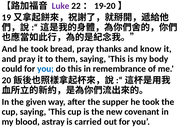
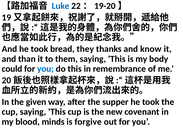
Luke colour: purple -> blue (61, 6)
bread pray: pray -> they (85, 49)
and pray: pray -> than (27, 59)
astray: astray -> minds (53, 122)
carried: carried -> forgive (88, 122)
